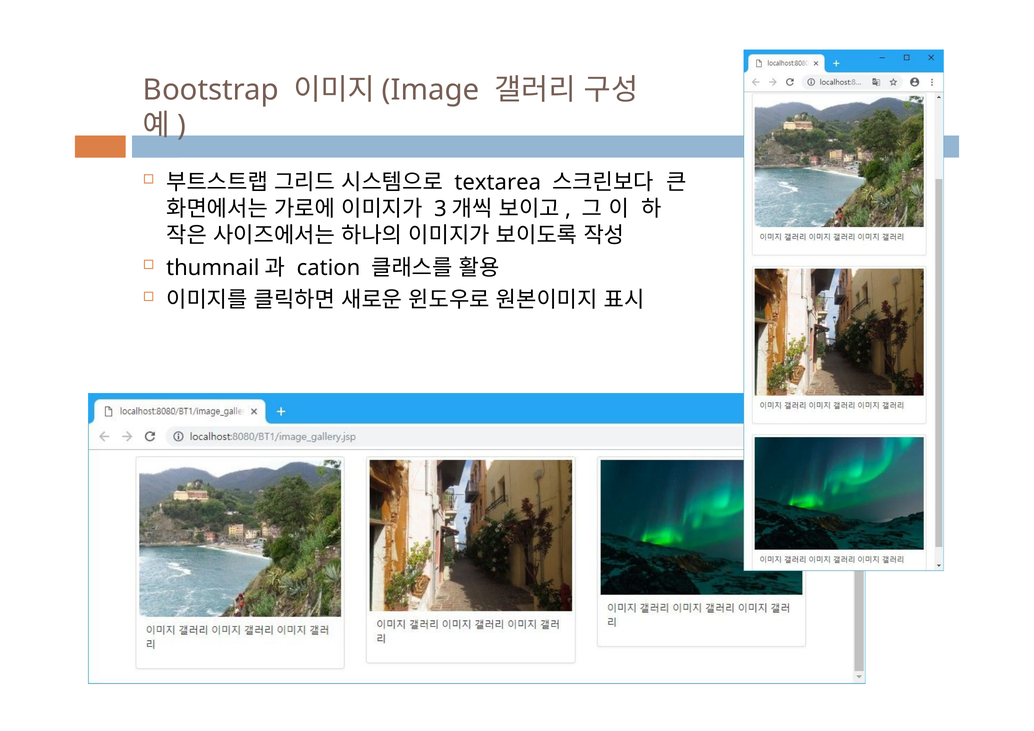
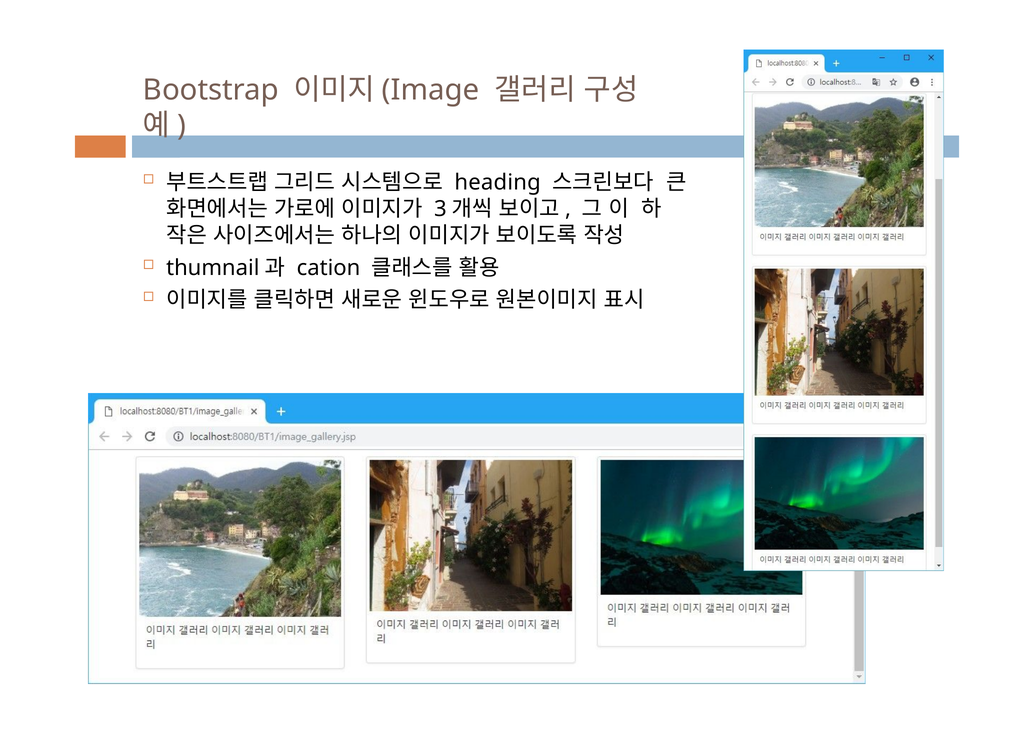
textarea: textarea -> heading (498, 182)
